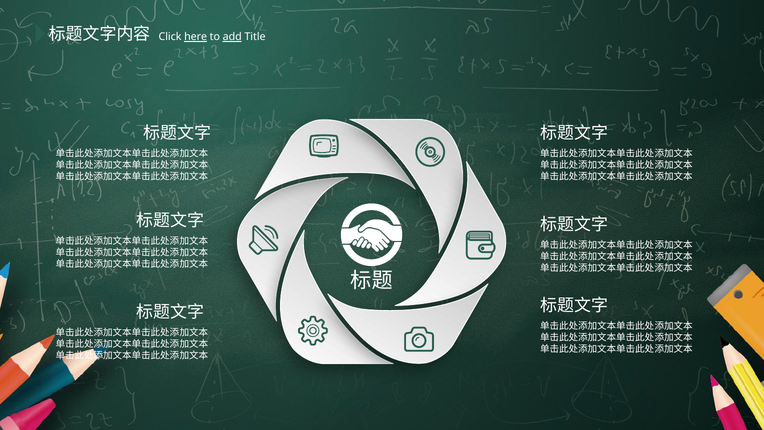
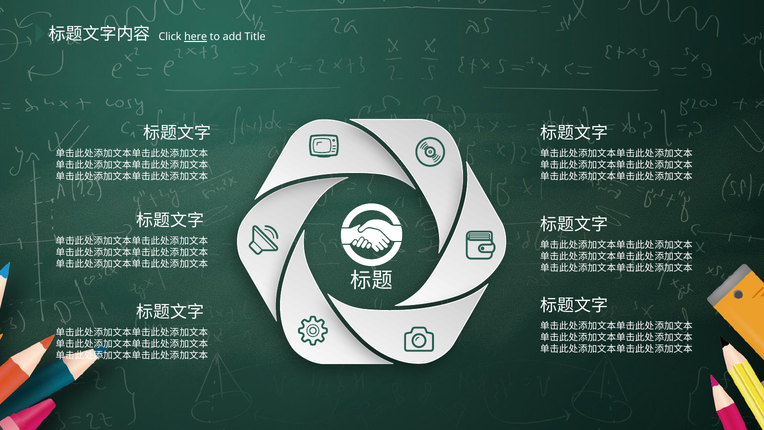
add underline: present -> none (232, 37)
